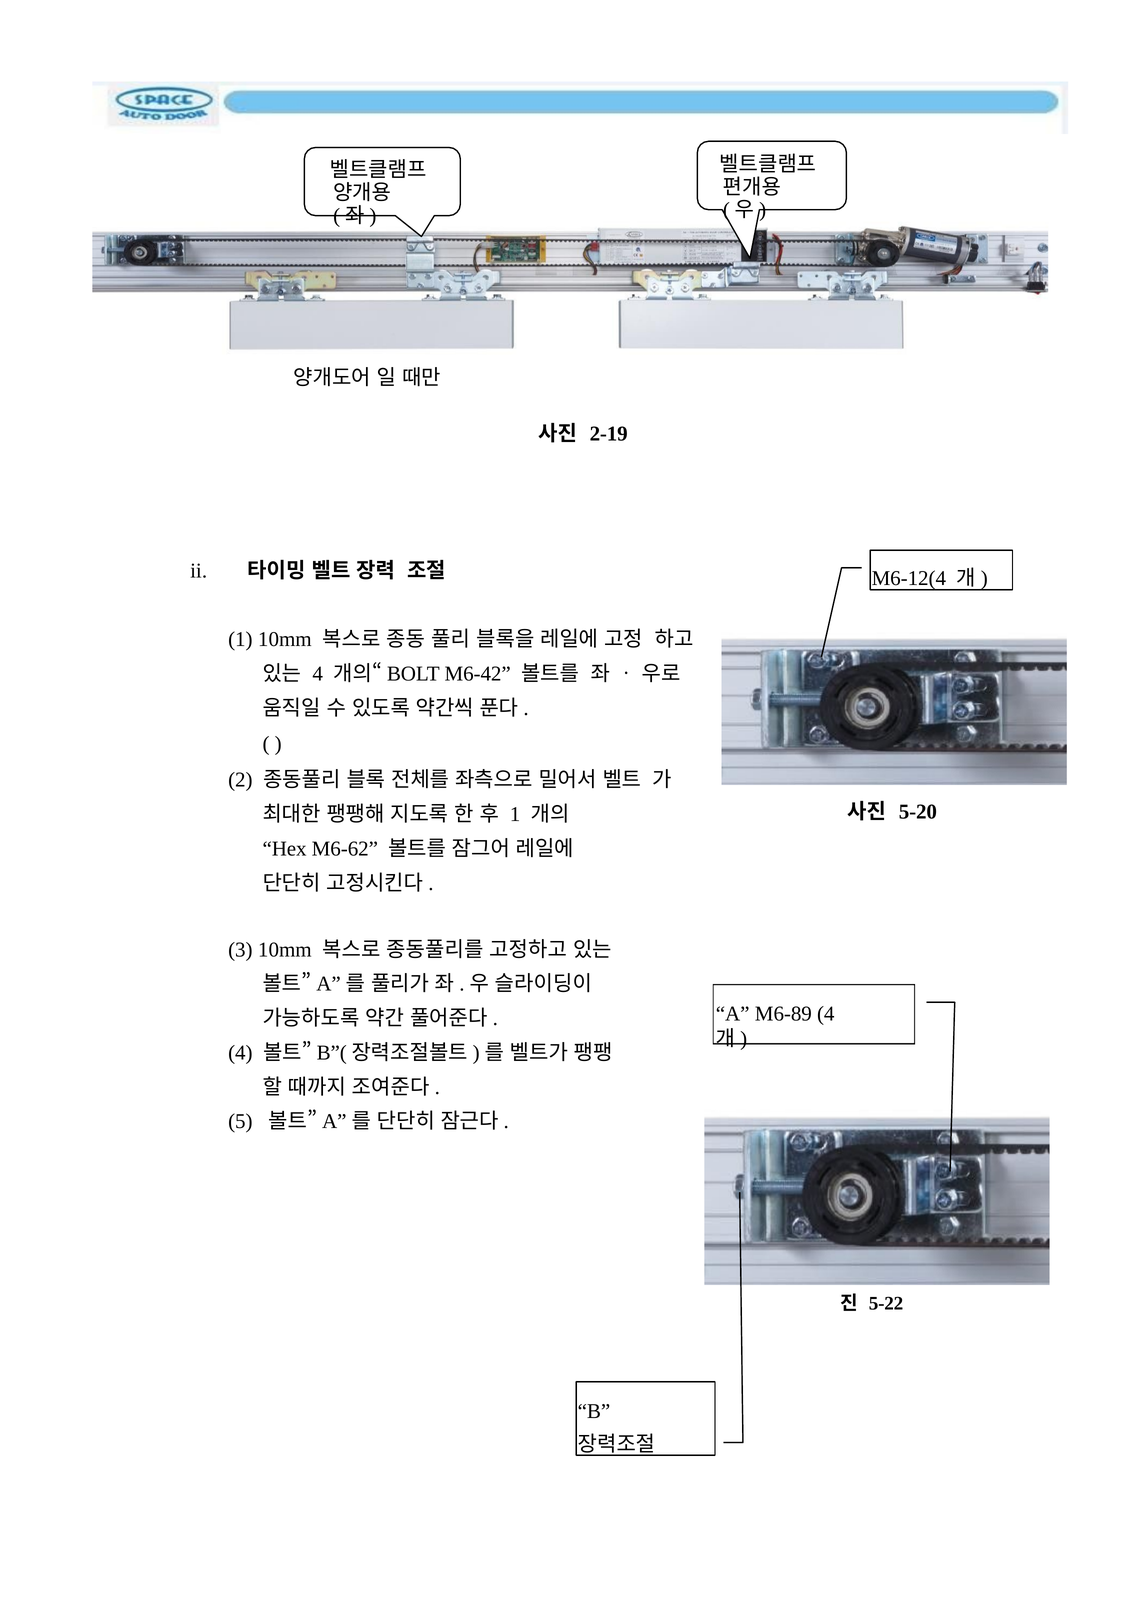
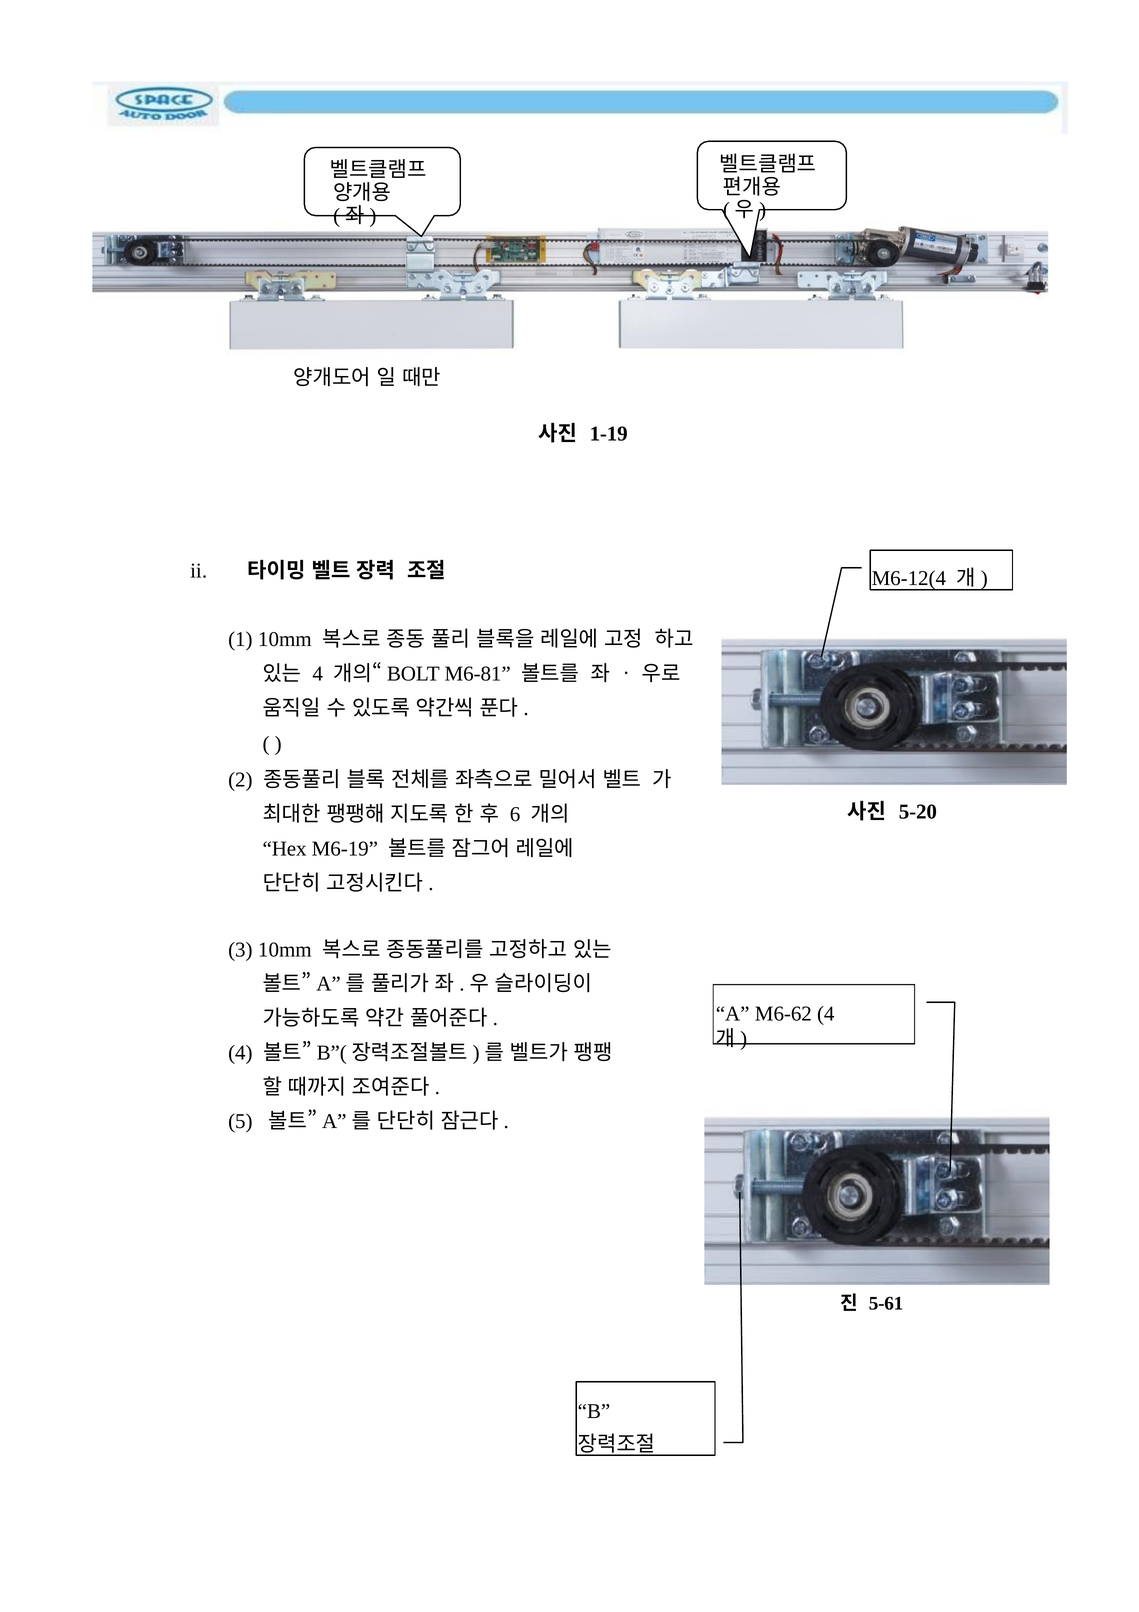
2-19: 2-19 -> 1-19 (609, 434)
M6-42: M6-42 -> M6-81 (478, 674)
1: 1 -> 6 (515, 814)
M6-62: M6-62 -> M6-19 (345, 849)
M6-89: M6-89 -> M6-62 (783, 1014)
5-22: 5-22 -> 5-61 (886, 1303)
